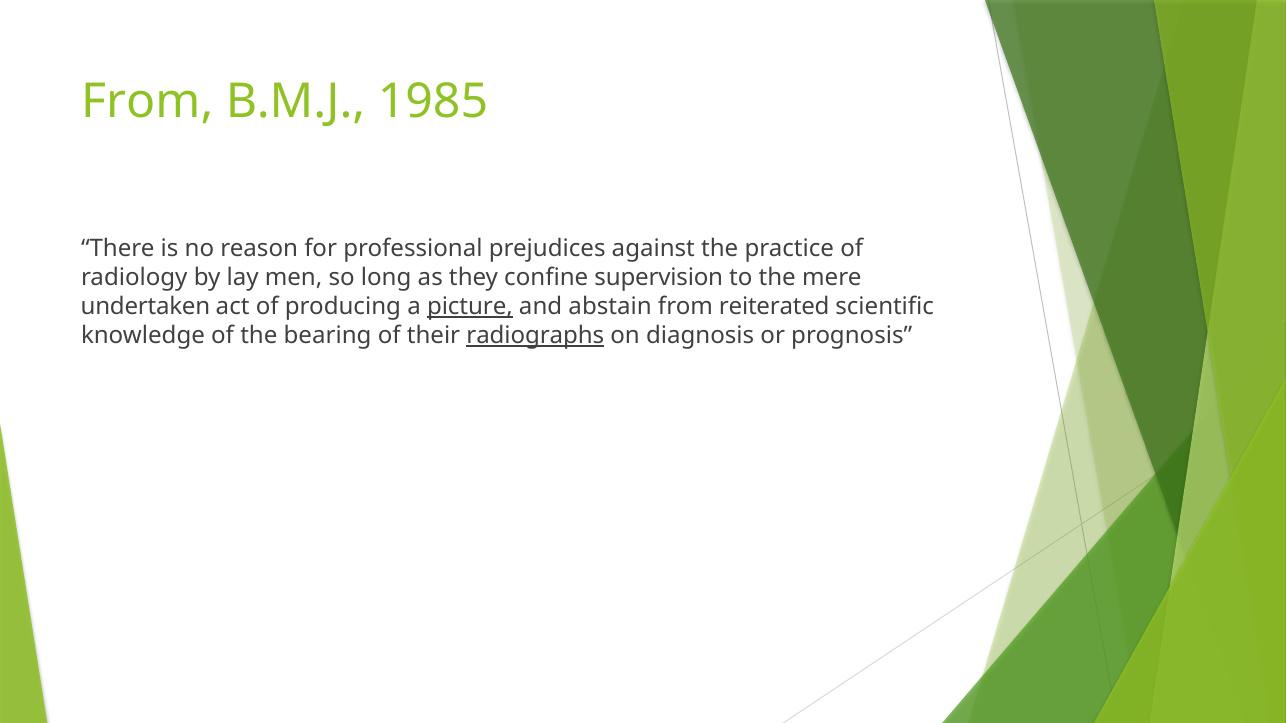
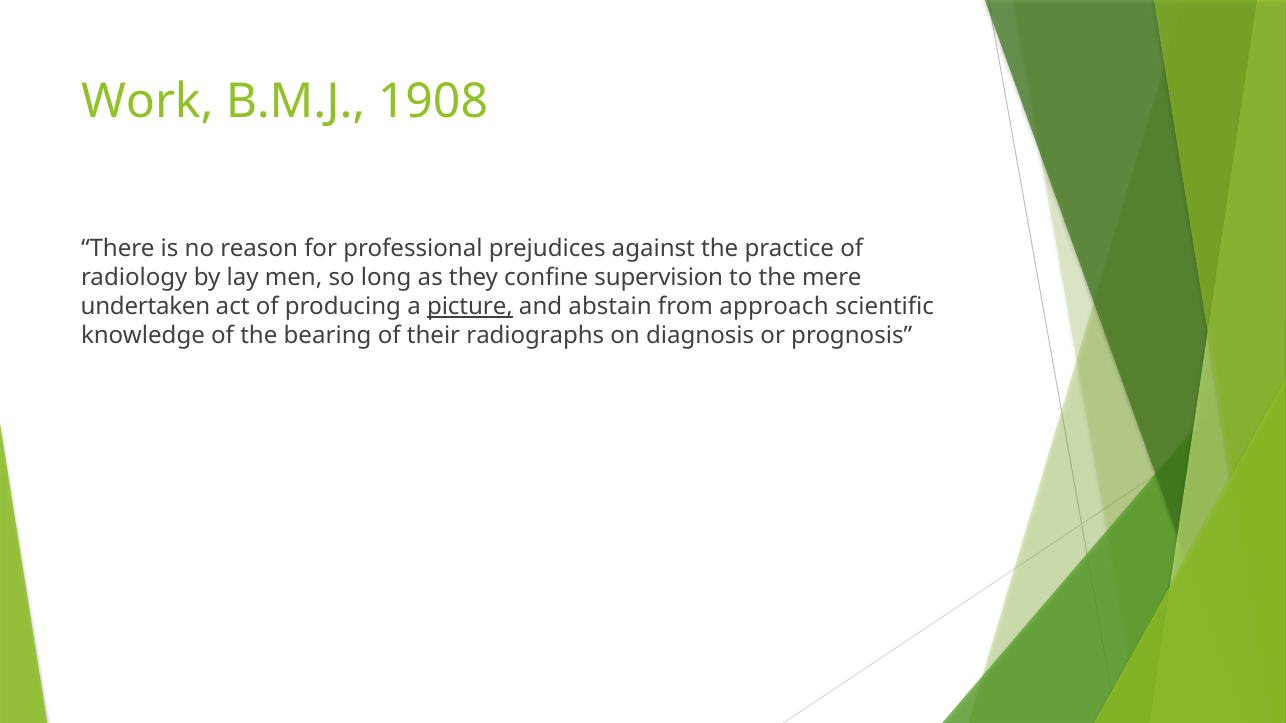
From: From -> Work (147, 101)
1985: 1985 -> 1908 (433, 101)
reiterated: reiterated -> approach (774, 307)
radiographs underline: present -> none (535, 336)
